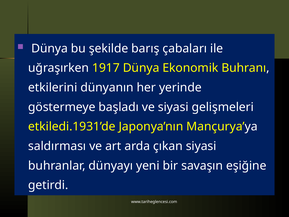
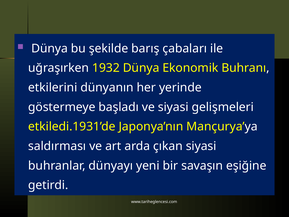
1917: 1917 -> 1932 (106, 68)
